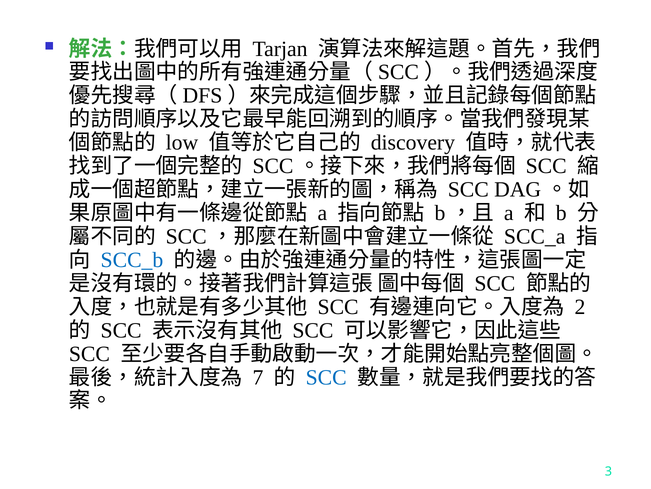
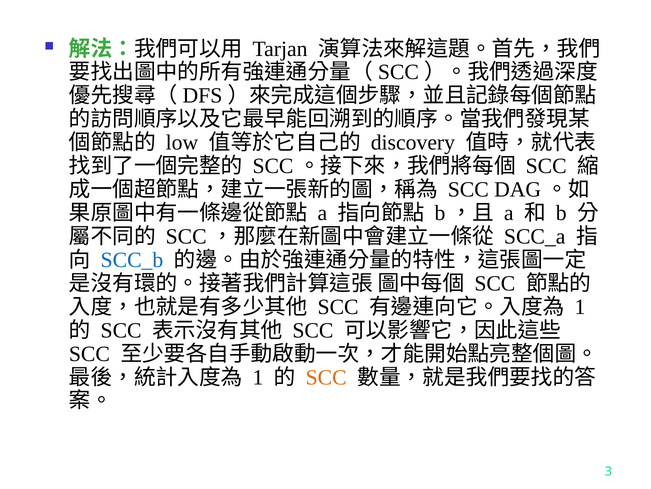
2: 2 -> 1 (580, 306)
7: 7 -> 1 (258, 377)
SCC colour: blue -> orange (326, 377)
